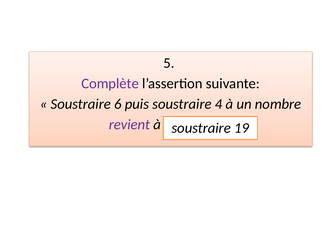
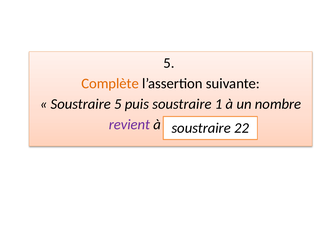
Complète colour: purple -> orange (110, 84)
Soustraire 6: 6 -> 5 (118, 104)
4: 4 -> 1 (219, 104)
19: 19 -> 22 (242, 128)
